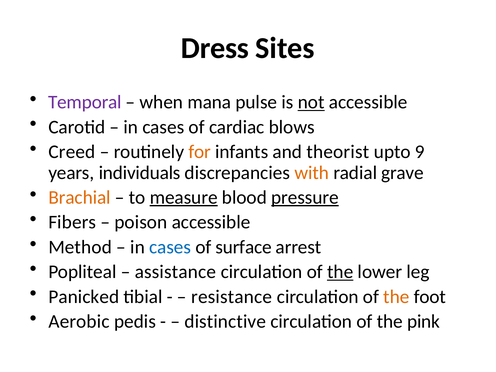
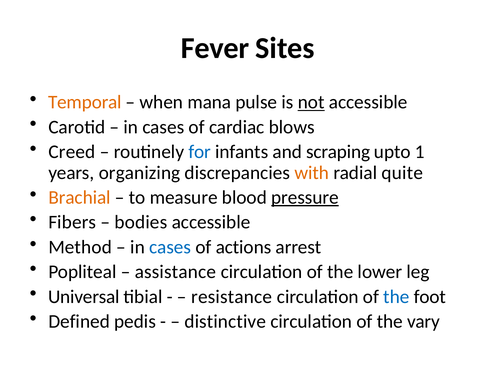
Dress: Dress -> Fever (215, 48)
Temporal colour: purple -> orange (85, 102)
for colour: orange -> blue (200, 152)
theorist: theorist -> scraping (338, 152)
9: 9 -> 1 (420, 152)
individuals: individuals -> organizing (139, 173)
grave: grave -> quite (402, 173)
measure underline: present -> none (184, 197)
poison: poison -> bodies (141, 222)
surface: surface -> actions (243, 247)
the underline: present -> none (340, 272)
Panicked: Panicked -> Universal (84, 297)
the colour: orange -> blue (396, 297)
Aerobic: Aerobic -> Defined (79, 321)
pink: pink -> vary (424, 321)
